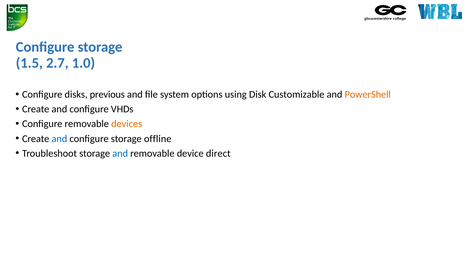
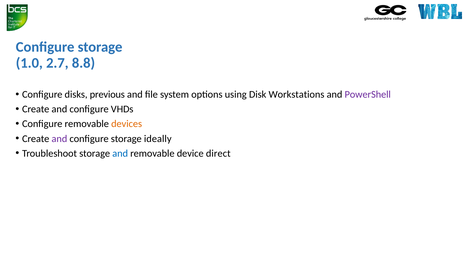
1.5: 1.5 -> 1.0 (29, 63)
1.0: 1.0 -> 8.8 (83, 63)
Customizable: Customizable -> Workstations (296, 95)
PowerShell colour: orange -> purple (368, 95)
and colour: blue -> purple (59, 139)
offline: offline -> ideally (158, 139)
